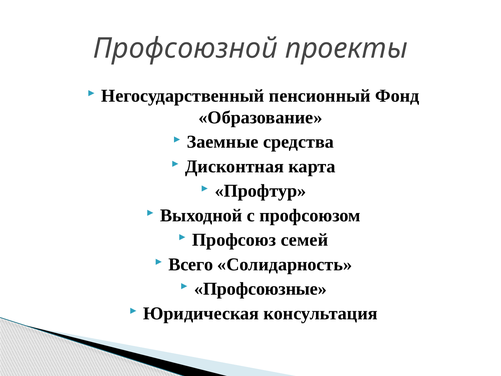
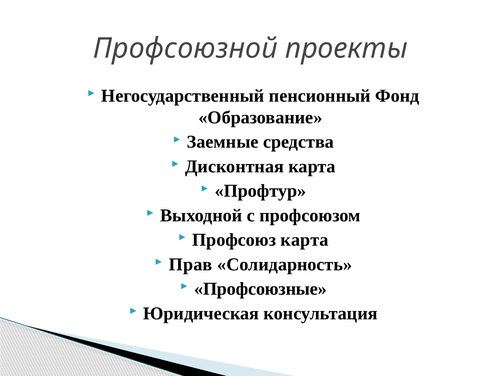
Профсоюз семей: семей -> карта (305, 240)
Всего: Всего -> Прав (191, 264)
